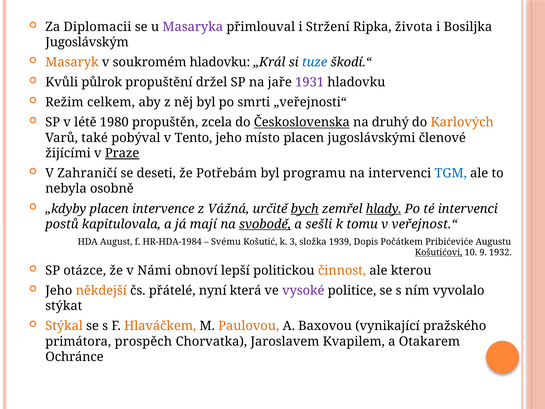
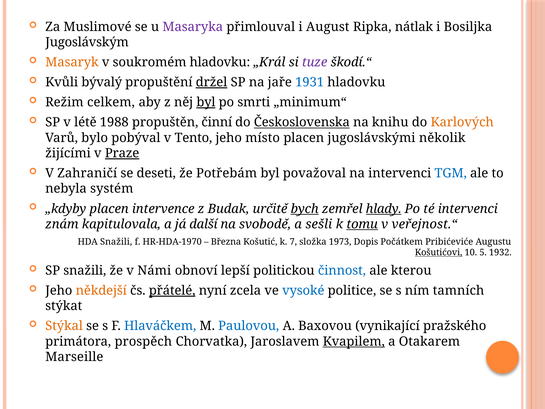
Diplomacii: Diplomacii -> Muslimové (98, 27)
Stržení: Stržení -> August (328, 27)
života: života -> nátlak (414, 27)
tuze colour: blue -> purple (315, 62)
půlrok: půlrok -> bývalý (102, 82)
držel underline: none -> present (212, 82)
1931 colour: purple -> blue (310, 82)
byl underline: none -> present (206, 102)
„veřejnosti“: „veřejnosti“ -> „minimum“ (310, 102)
1980: 1980 -> 1988 (114, 122)
zcela: zcela -> činní (217, 122)
druhý: druhý -> knihu (390, 122)
také: také -> bylo (95, 138)
členové: členové -> několik (442, 138)
programu: programu -> považoval (314, 173)
osobně: osobně -> systém (112, 189)
Vážná: Vážná -> Budak (229, 209)
postů: postů -> znám (62, 224)
mají: mají -> další (203, 224)
svobodě underline: present -> none (265, 224)
tomu underline: none -> present (362, 224)
HDA August: August -> Snažili (116, 242)
HR-HDA-1984: HR-HDA-1984 -> HR-HDA-1970 (172, 242)
Svému: Svému -> Března (226, 242)
3: 3 -> 7 (293, 242)
1939: 1939 -> 1973 (340, 242)
9: 9 -> 5 (483, 252)
SP otázce: otázce -> snažili (85, 270)
činnost colour: orange -> blue (342, 270)
přátelé underline: none -> present (172, 290)
která: která -> zcela (245, 290)
vysoké colour: purple -> blue (303, 290)
vyvolalo: vyvolalo -> tamních (459, 290)
Hlaváčkem colour: orange -> blue (160, 326)
Paulovou colour: orange -> blue (249, 326)
Kvapilem underline: none -> present (354, 341)
Ochránce: Ochránce -> Marseille (74, 357)
